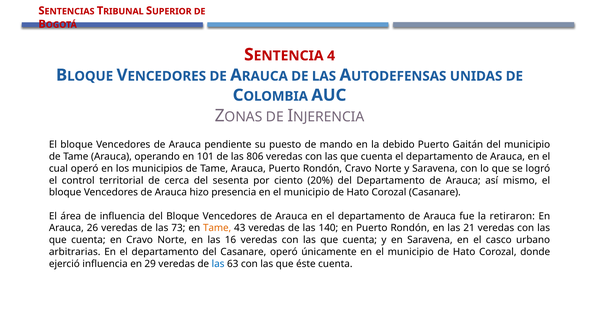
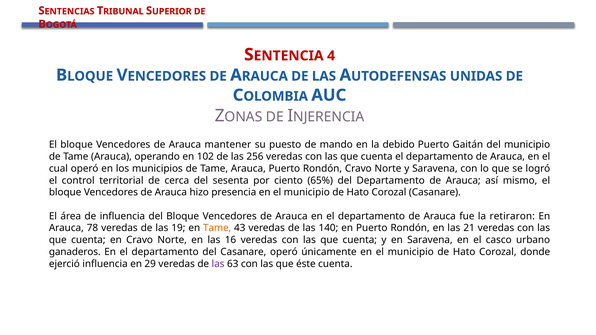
pendiente: pendiente -> mantener (228, 145)
101: 101 -> 102 (205, 157)
806: 806 -> 256 (255, 157)
20%: 20% -> 65% (320, 181)
26: 26 -> 78 (92, 228)
73: 73 -> 19 (178, 228)
arbitrarias: arbitrarias -> ganaderos (75, 252)
las colour: blue -> purple (218, 264)
